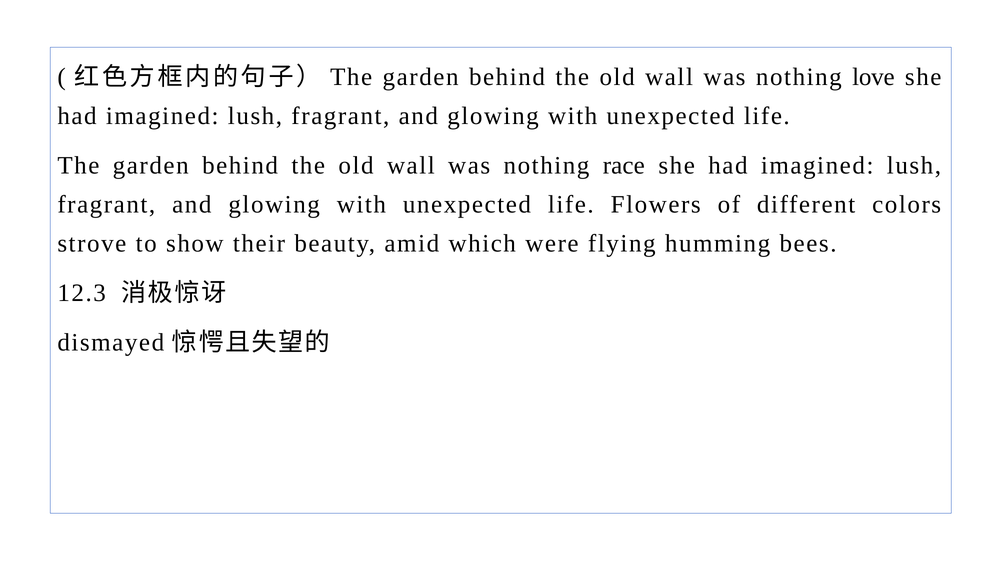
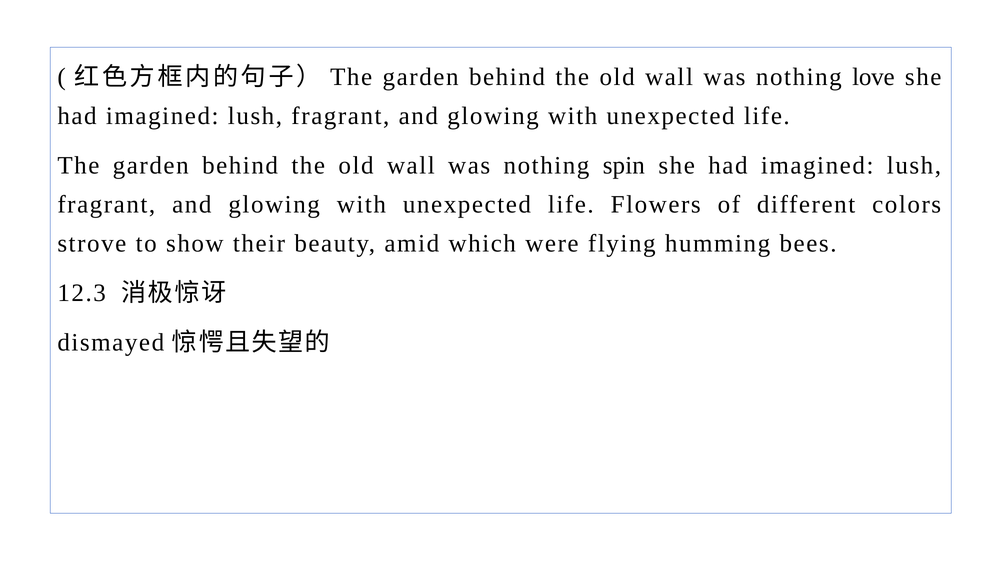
race: race -> spin (624, 166)
